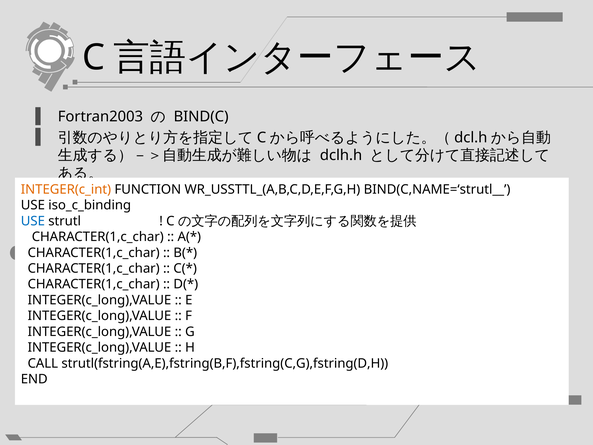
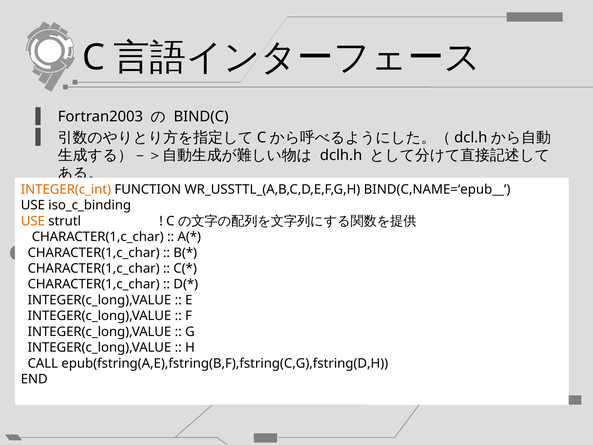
BIND(C,NAME=‘strutl__: BIND(C,NAME=‘strutl__ -> BIND(C,NAME=‘epub__ (437, 189)
USE colour: blue -> orange (33, 221)
strutl(fstring(A,E),fstring(B,F),fstring(C,G),fstring(D,H: strutl(fstring(A,E),fstring(B,F),fstring(C,G),fstring(D,H -> epub(fstring(A,E),fstring(B,F),fstring(C,G),fstring(D,H (225, 363)
